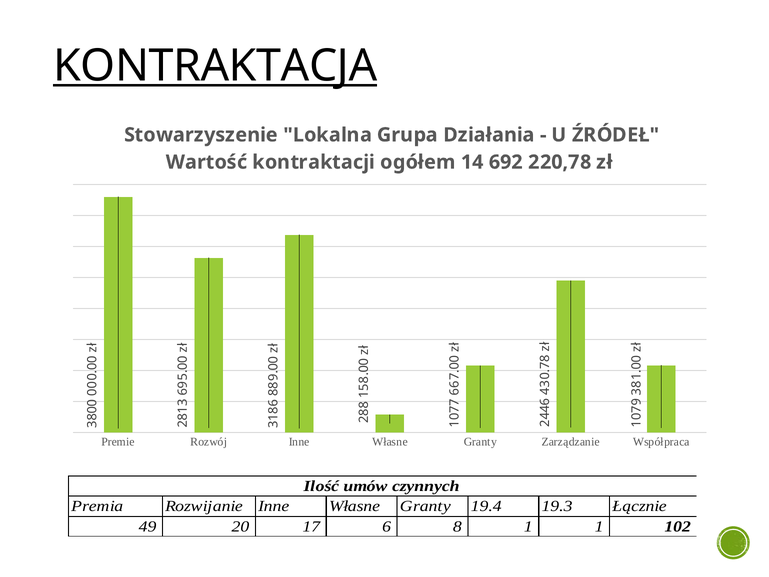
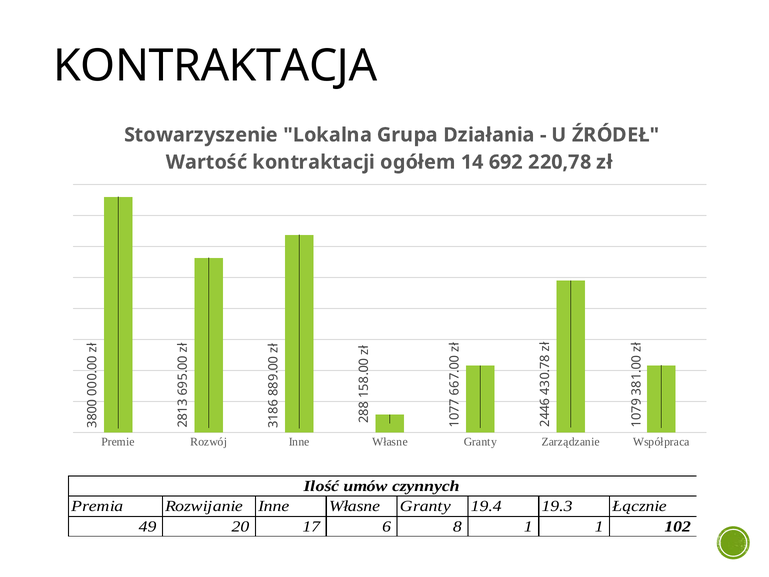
KONTRAKTACJA underline: present -> none (215, 66)
